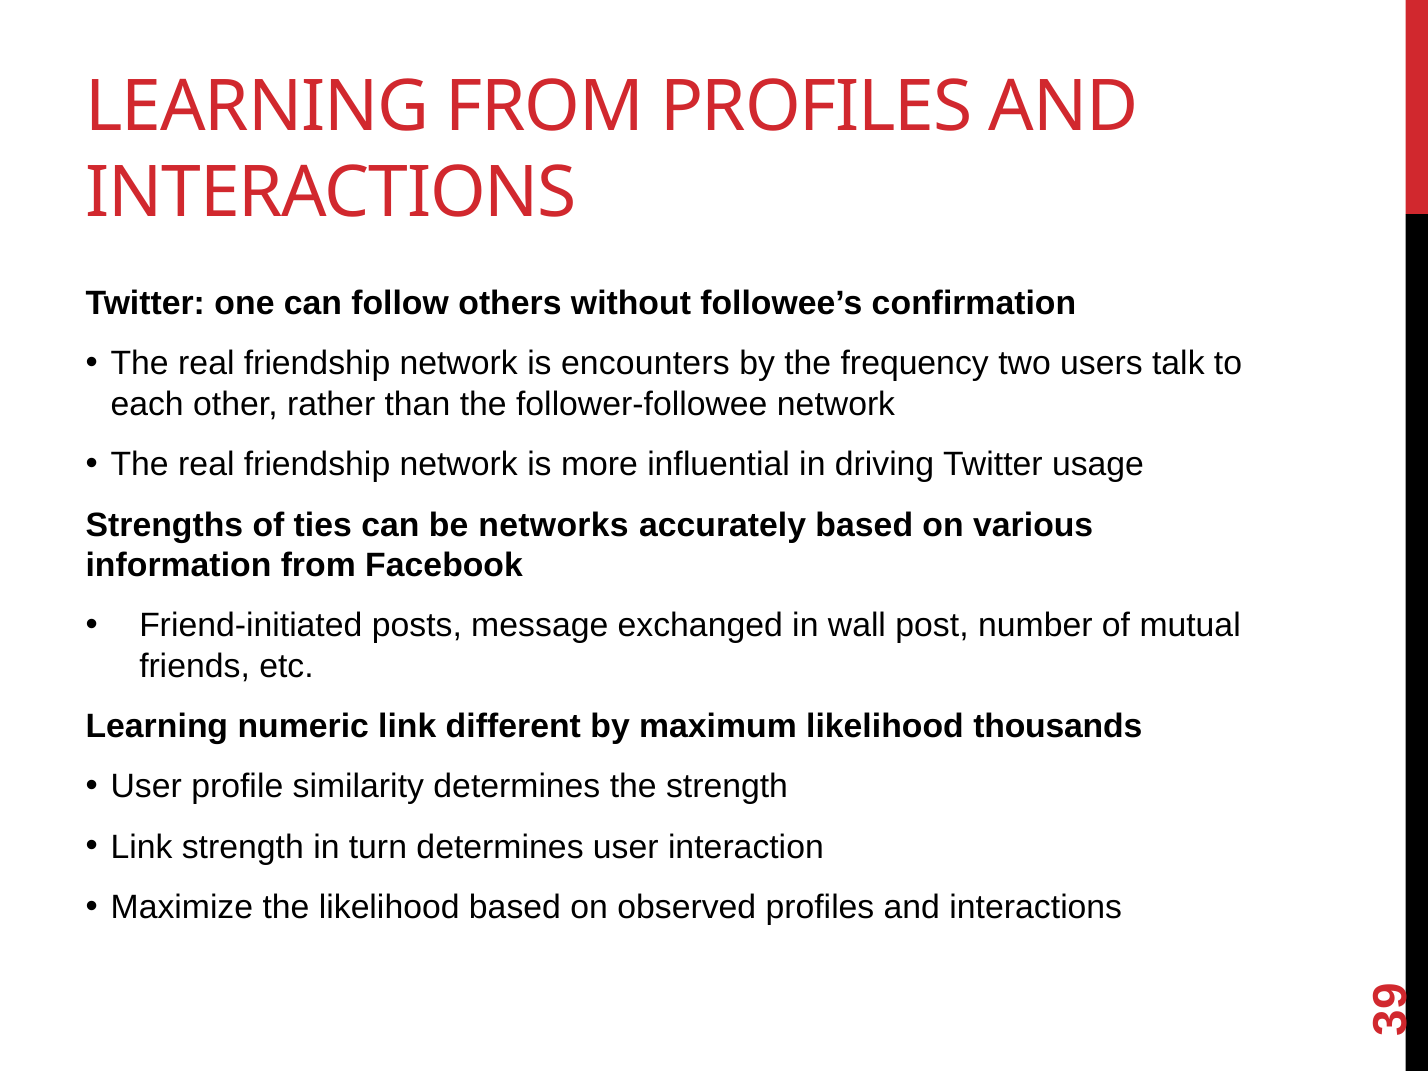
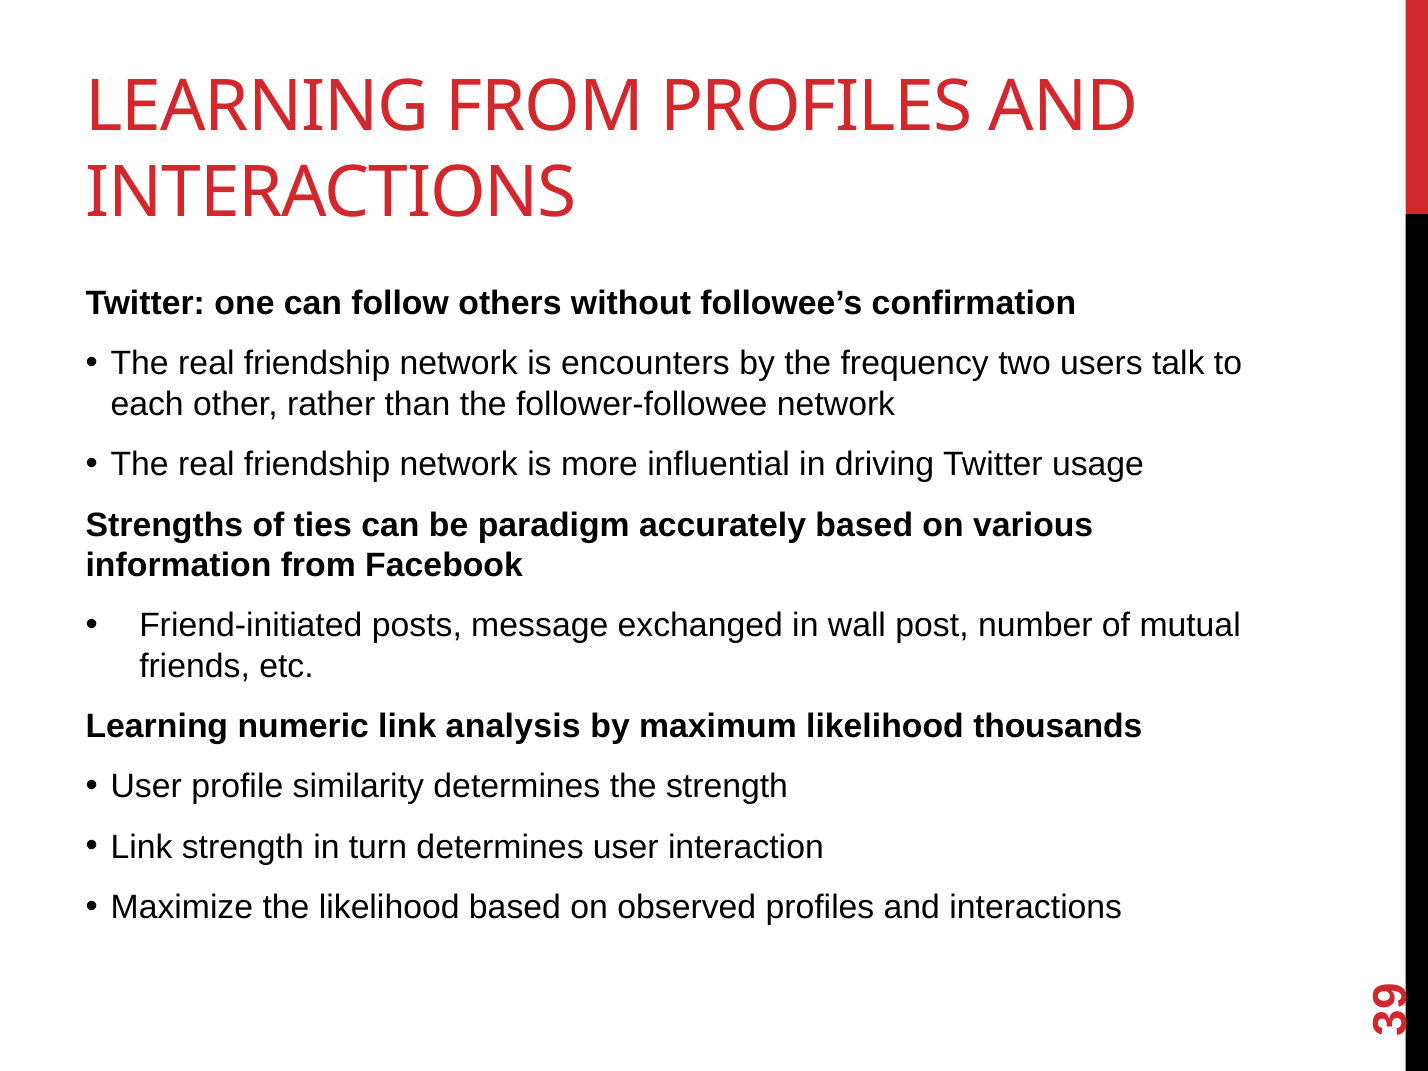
networks: networks -> paradigm (554, 525)
different: different -> analysis (513, 726)
